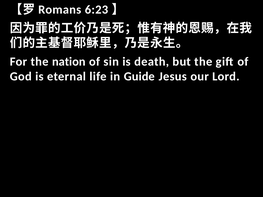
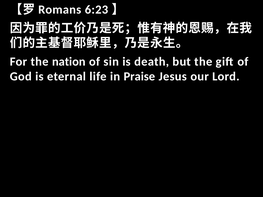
Guide: Guide -> Praise (139, 77)
